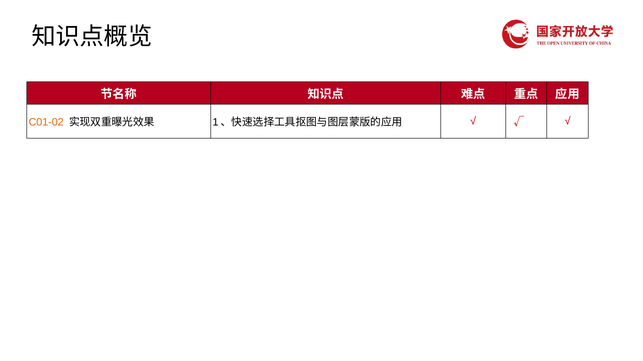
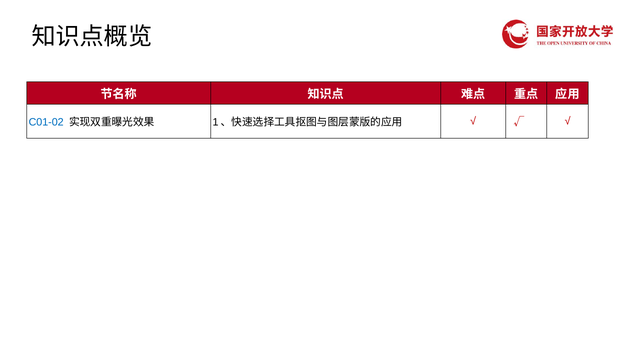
C01-02 colour: orange -> blue (46, 123)
